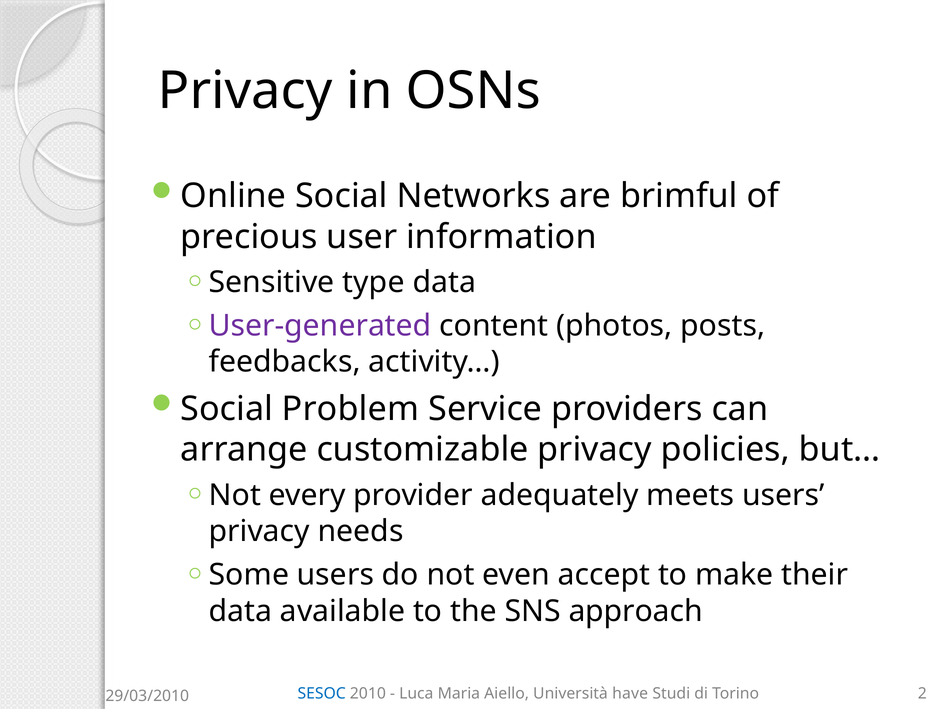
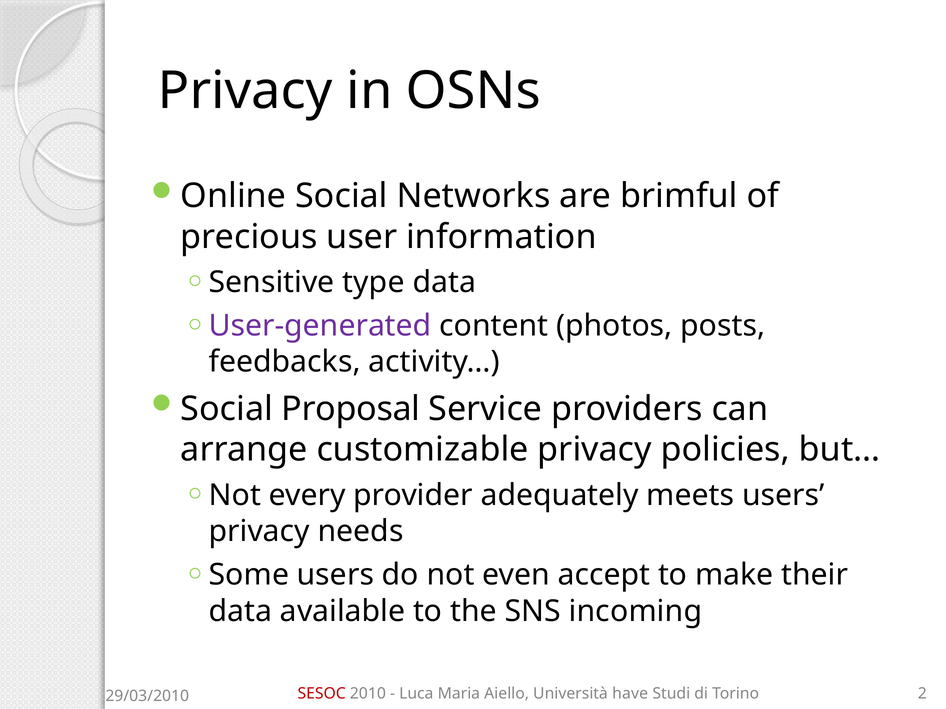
Problem: Problem -> Proposal (351, 409)
approach: approach -> incoming (635, 611)
SESOC colour: blue -> red (322, 694)
